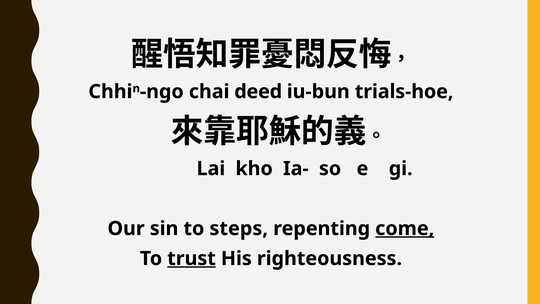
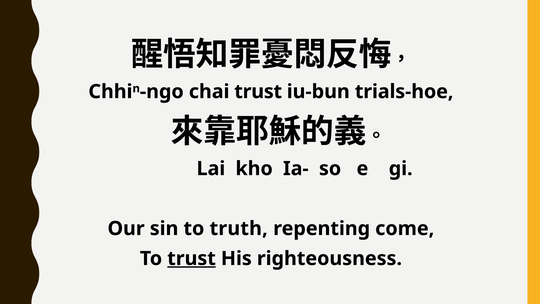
chai deed: deed -> trust (258, 92)
steps: steps -> truth (239, 228)
come underline: present -> none (405, 228)
